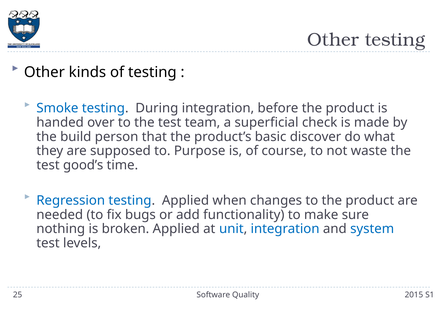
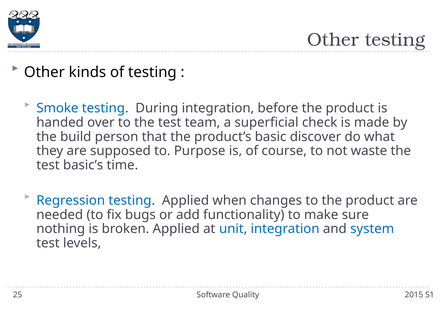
good’s: good’s -> basic’s (83, 165)
